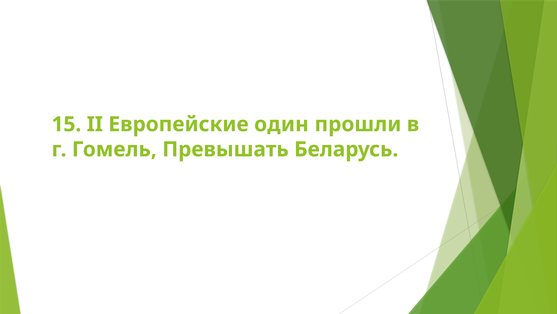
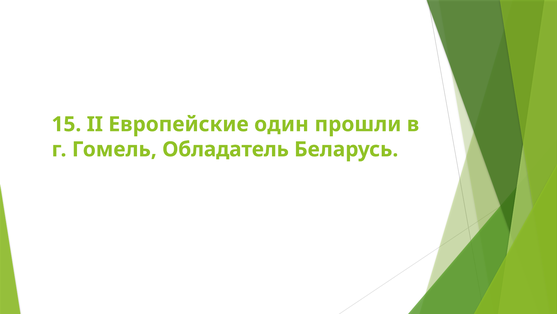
Превышать: Превышать -> Обладатель (226, 149)
